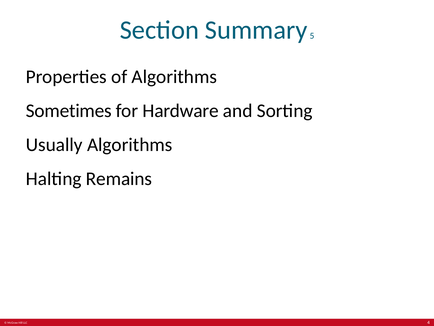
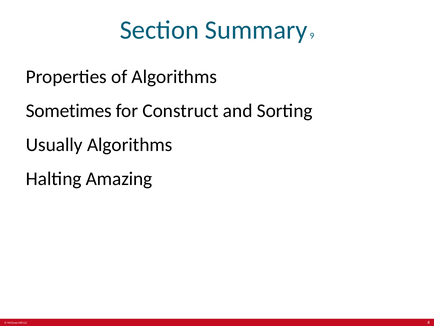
5: 5 -> 9 (312, 36)
Hardware: Hardware -> Construct (181, 111)
Remains: Remains -> Amazing (119, 179)
